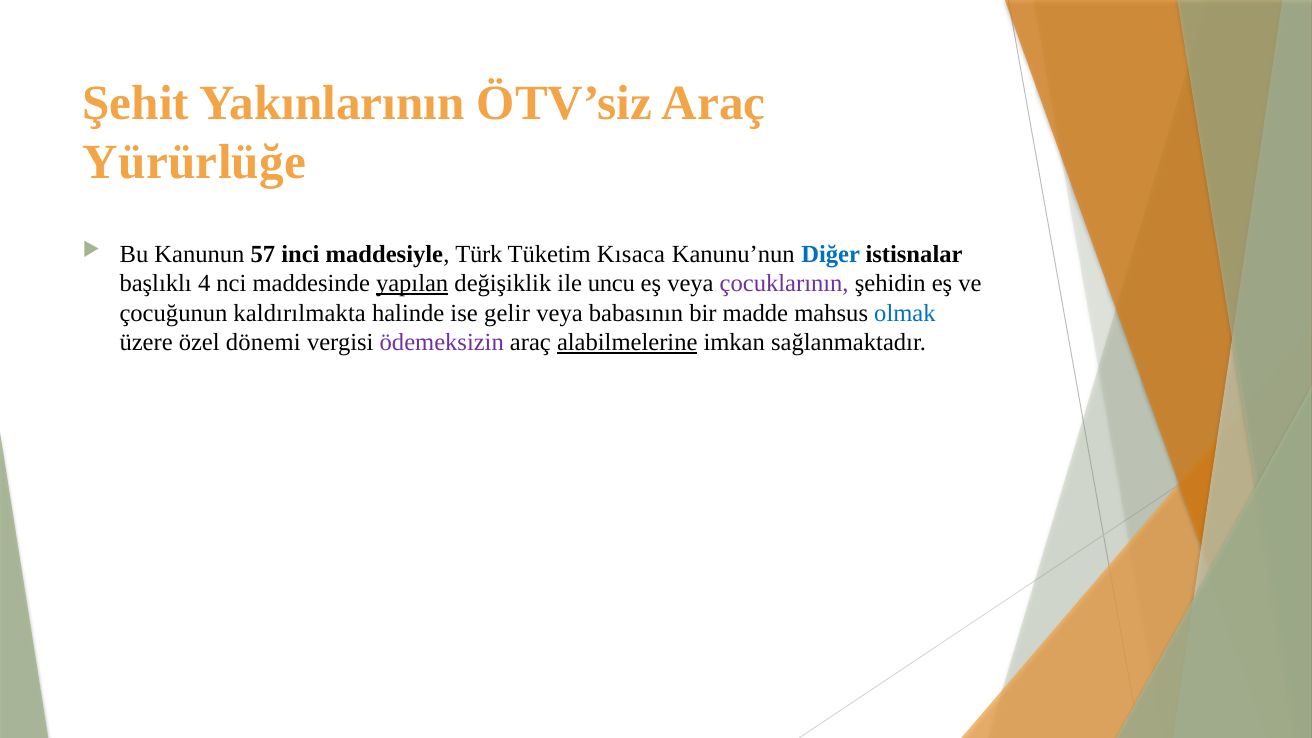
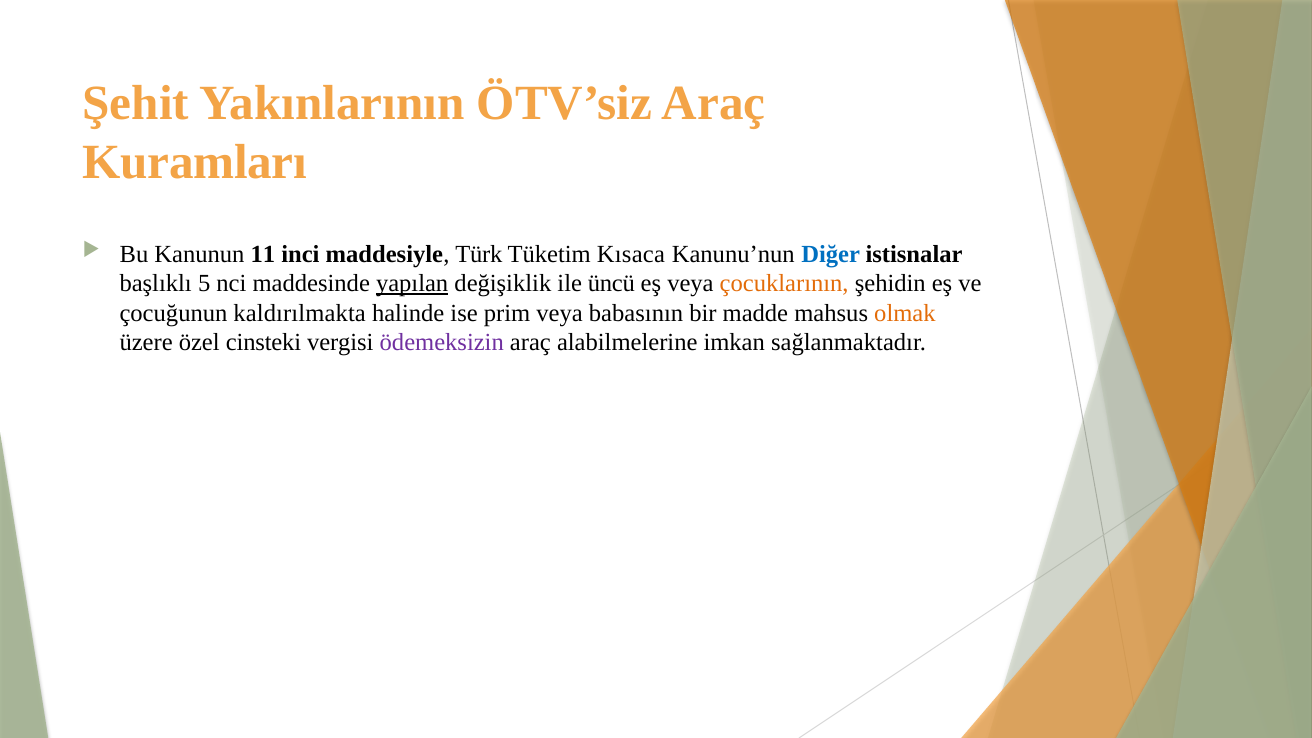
Yürürlüğe: Yürürlüğe -> Kuramları (195, 163)
57: 57 -> 11 (263, 254)
4: 4 -> 5 (204, 283)
uncu: uncu -> üncü (611, 283)
çocuklarının colour: purple -> orange (784, 283)
gelir: gelir -> prim (507, 313)
olmak colour: blue -> orange (905, 313)
dönemi: dönemi -> cinsteki (264, 342)
alabilmelerine underline: present -> none (627, 342)
